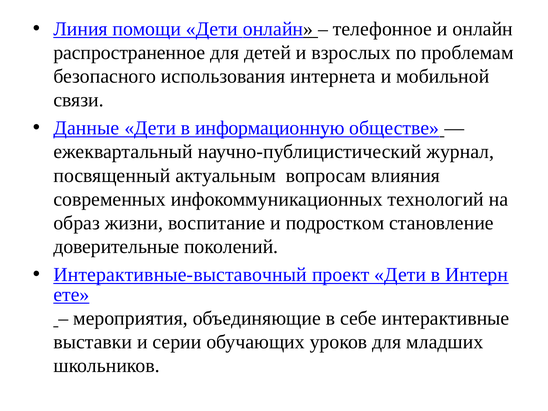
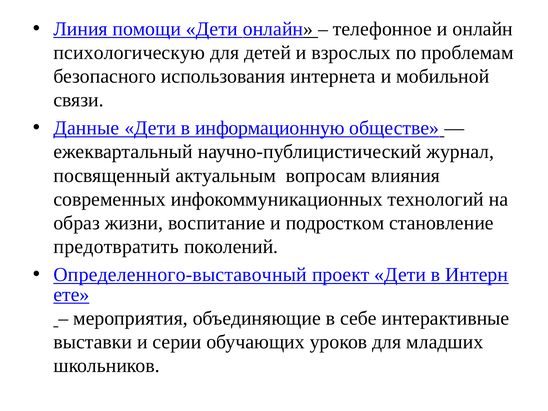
распространенное: распространенное -> психологическую (129, 53)
доверительные: доверительные -> предотвратить (116, 247)
Интерактивные-выставочный: Интерактивные-выставочный -> Определенного-выставочный (180, 275)
